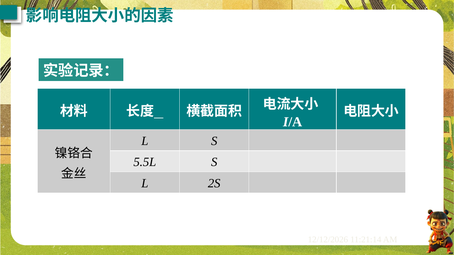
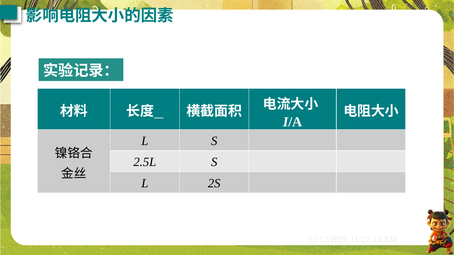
5.5L: 5.5L -> 2.5L (145, 162)
